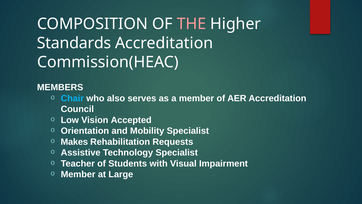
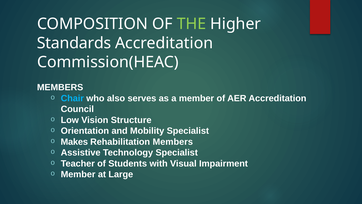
THE colour: pink -> light green (191, 24)
Accepted: Accepted -> Structure (131, 120)
Rehabilitation Requests: Requests -> Members (173, 142)
